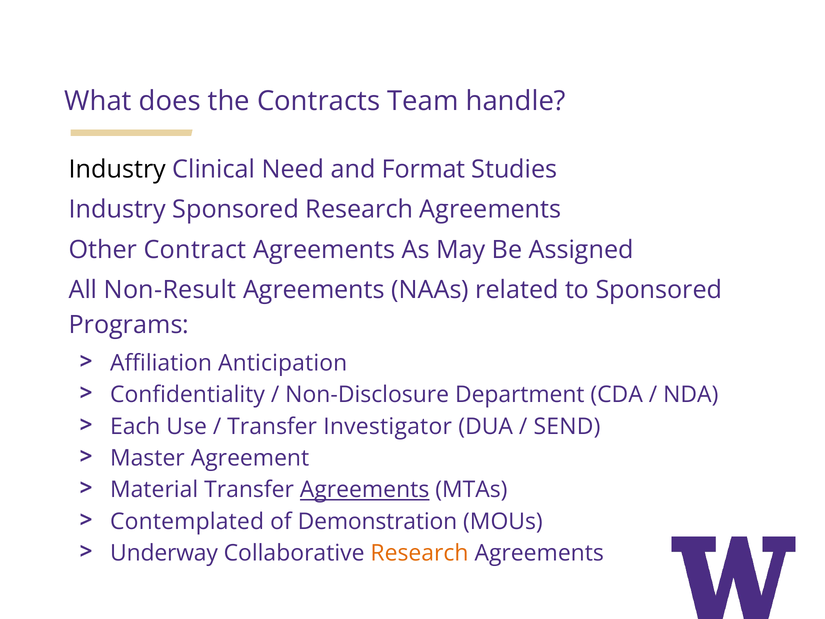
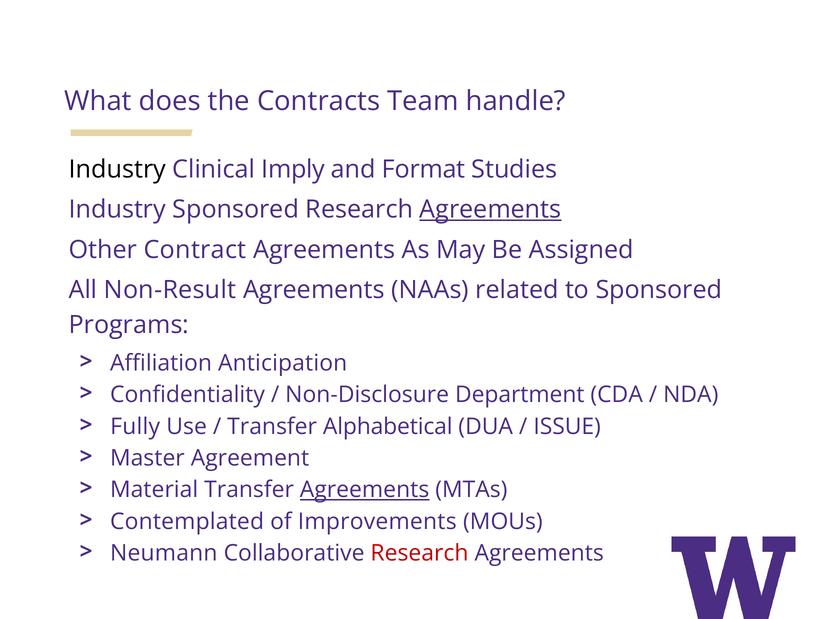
Need: Need -> Imply (293, 169)
Agreements underline: none -> present (490, 210)
Each: Each -> Fully (135, 426)
Investigator: Investigator -> Alphabetical (388, 426)
SEND: SEND -> ISSUE (567, 426)
Demonstration: Demonstration -> Improvements (377, 521)
Underway: Underway -> Neumann (164, 553)
Research colour: orange -> red (419, 553)
